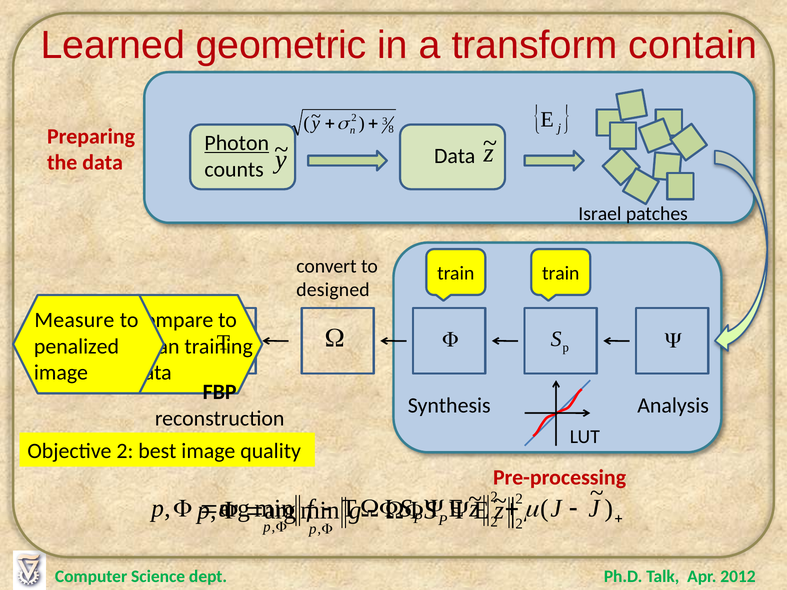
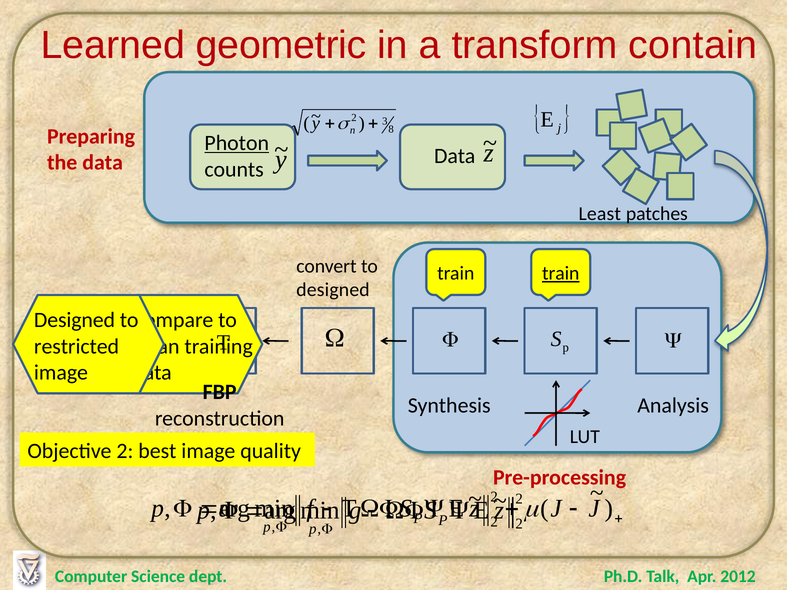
Israel: Israel -> Least (600, 214)
train underline: none -> present (561, 273)
Measure: Measure -> Designed (75, 320)
penalized: penalized -> restricted (77, 346)
